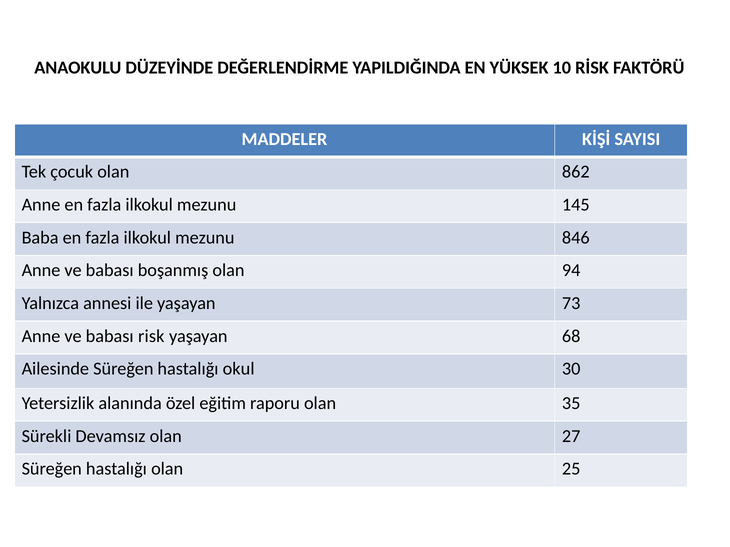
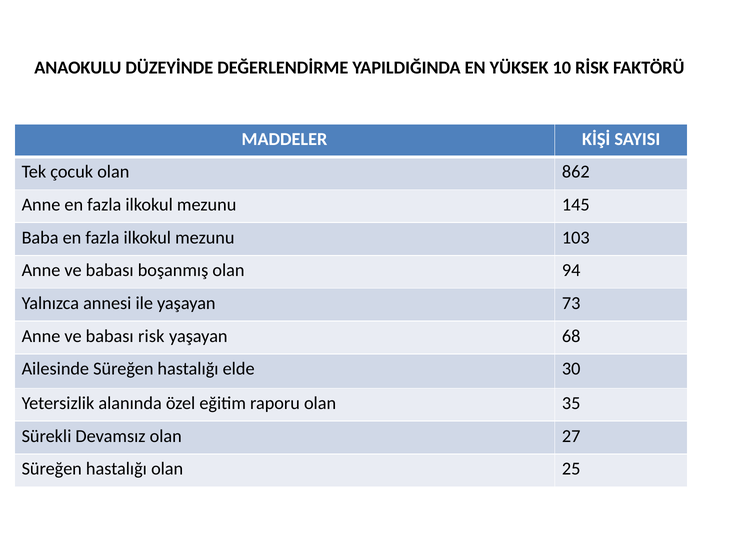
846: 846 -> 103 (576, 238)
okul: okul -> elde (239, 369)
